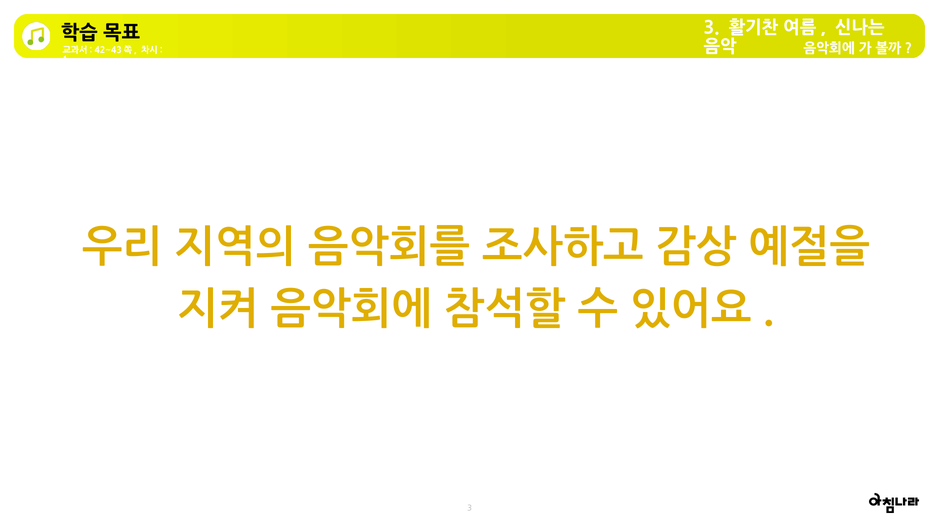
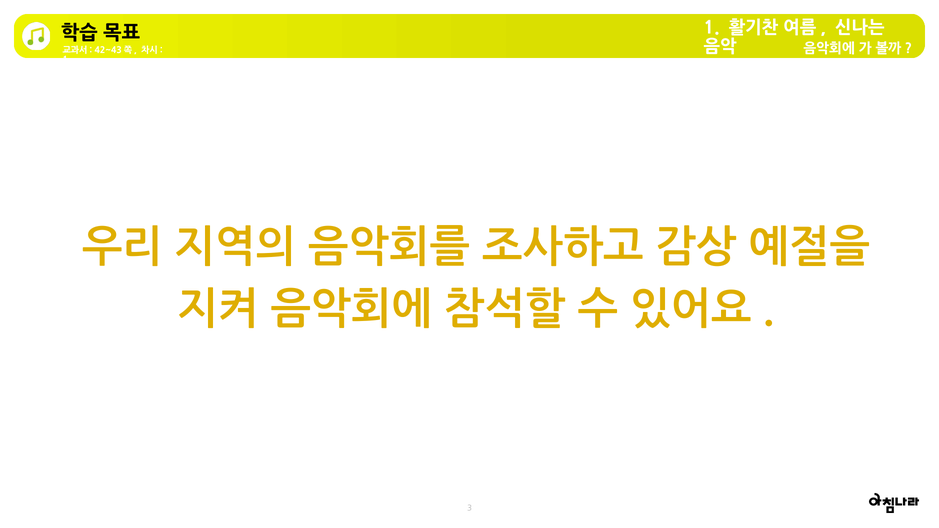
3: 3 -> 1 (711, 28)
